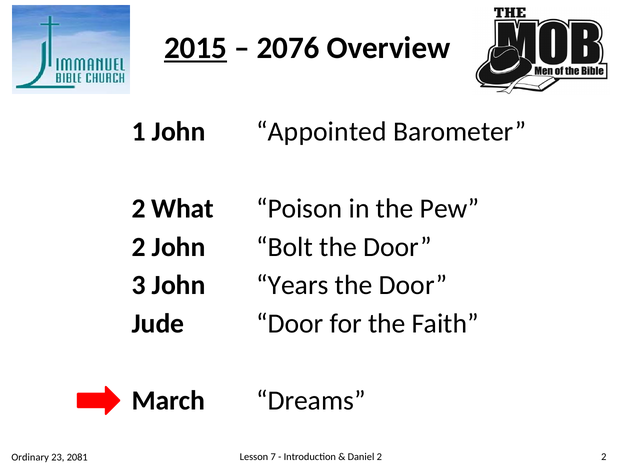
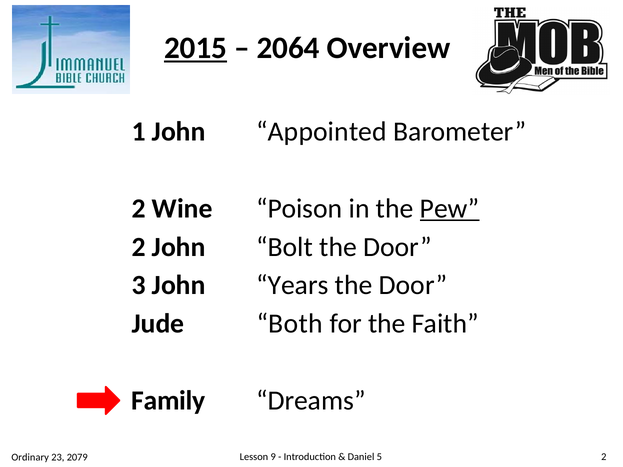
2076: 2076 -> 2064 (288, 48)
What: What -> Wine (182, 209)
Pew underline: none -> present (450, 209)
Jude Door: Door -> Both (290, 324)
March: March -> Family (168, 401)
2081: 2081 -> 2079 (77, 457)
7: 7 -> 9 (273, 457)
Daniel 2: 2 -> 5 (379, 457)
